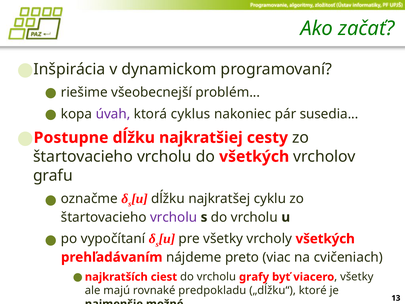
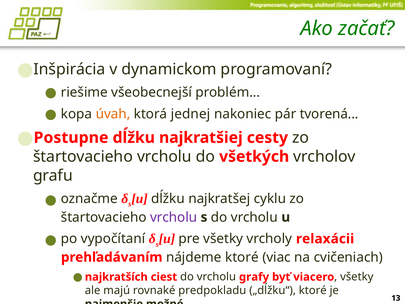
úvah colour: purple -> orange (113, 114)
cyklus: cyklus -> jednej (191, 114)
susedia: susedia -> tvorená (329, 114)
vrcholy všetkých: všetkých -> relaxácii (325, 239)
nájdeme preto: preto -> ktoré (242, 257)
